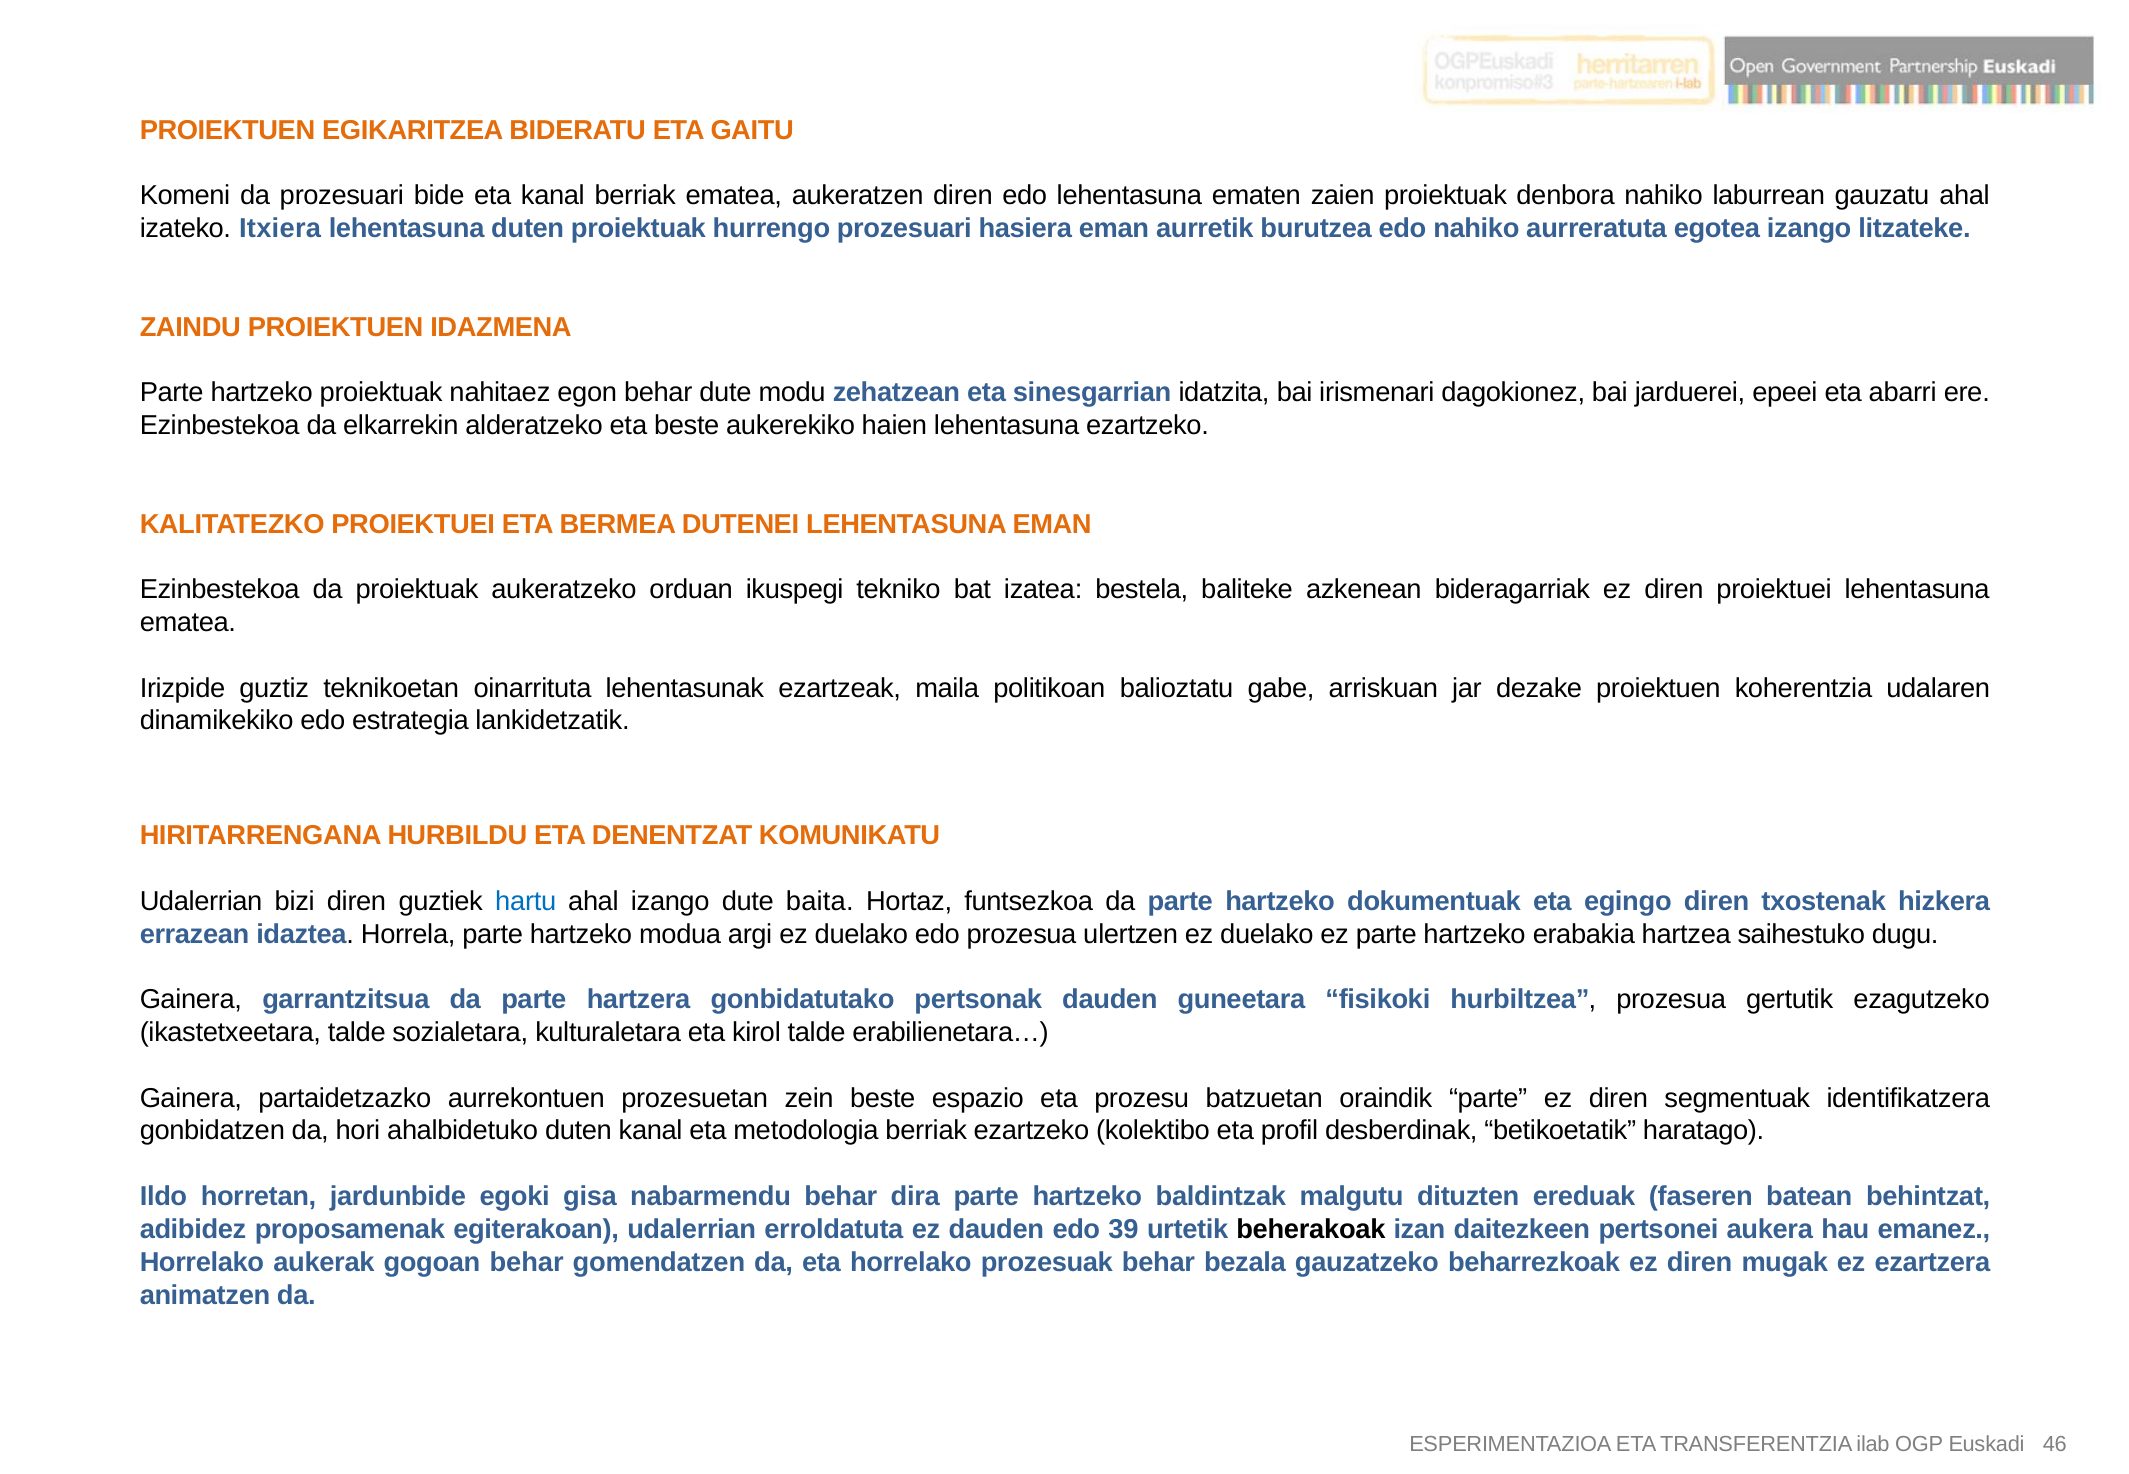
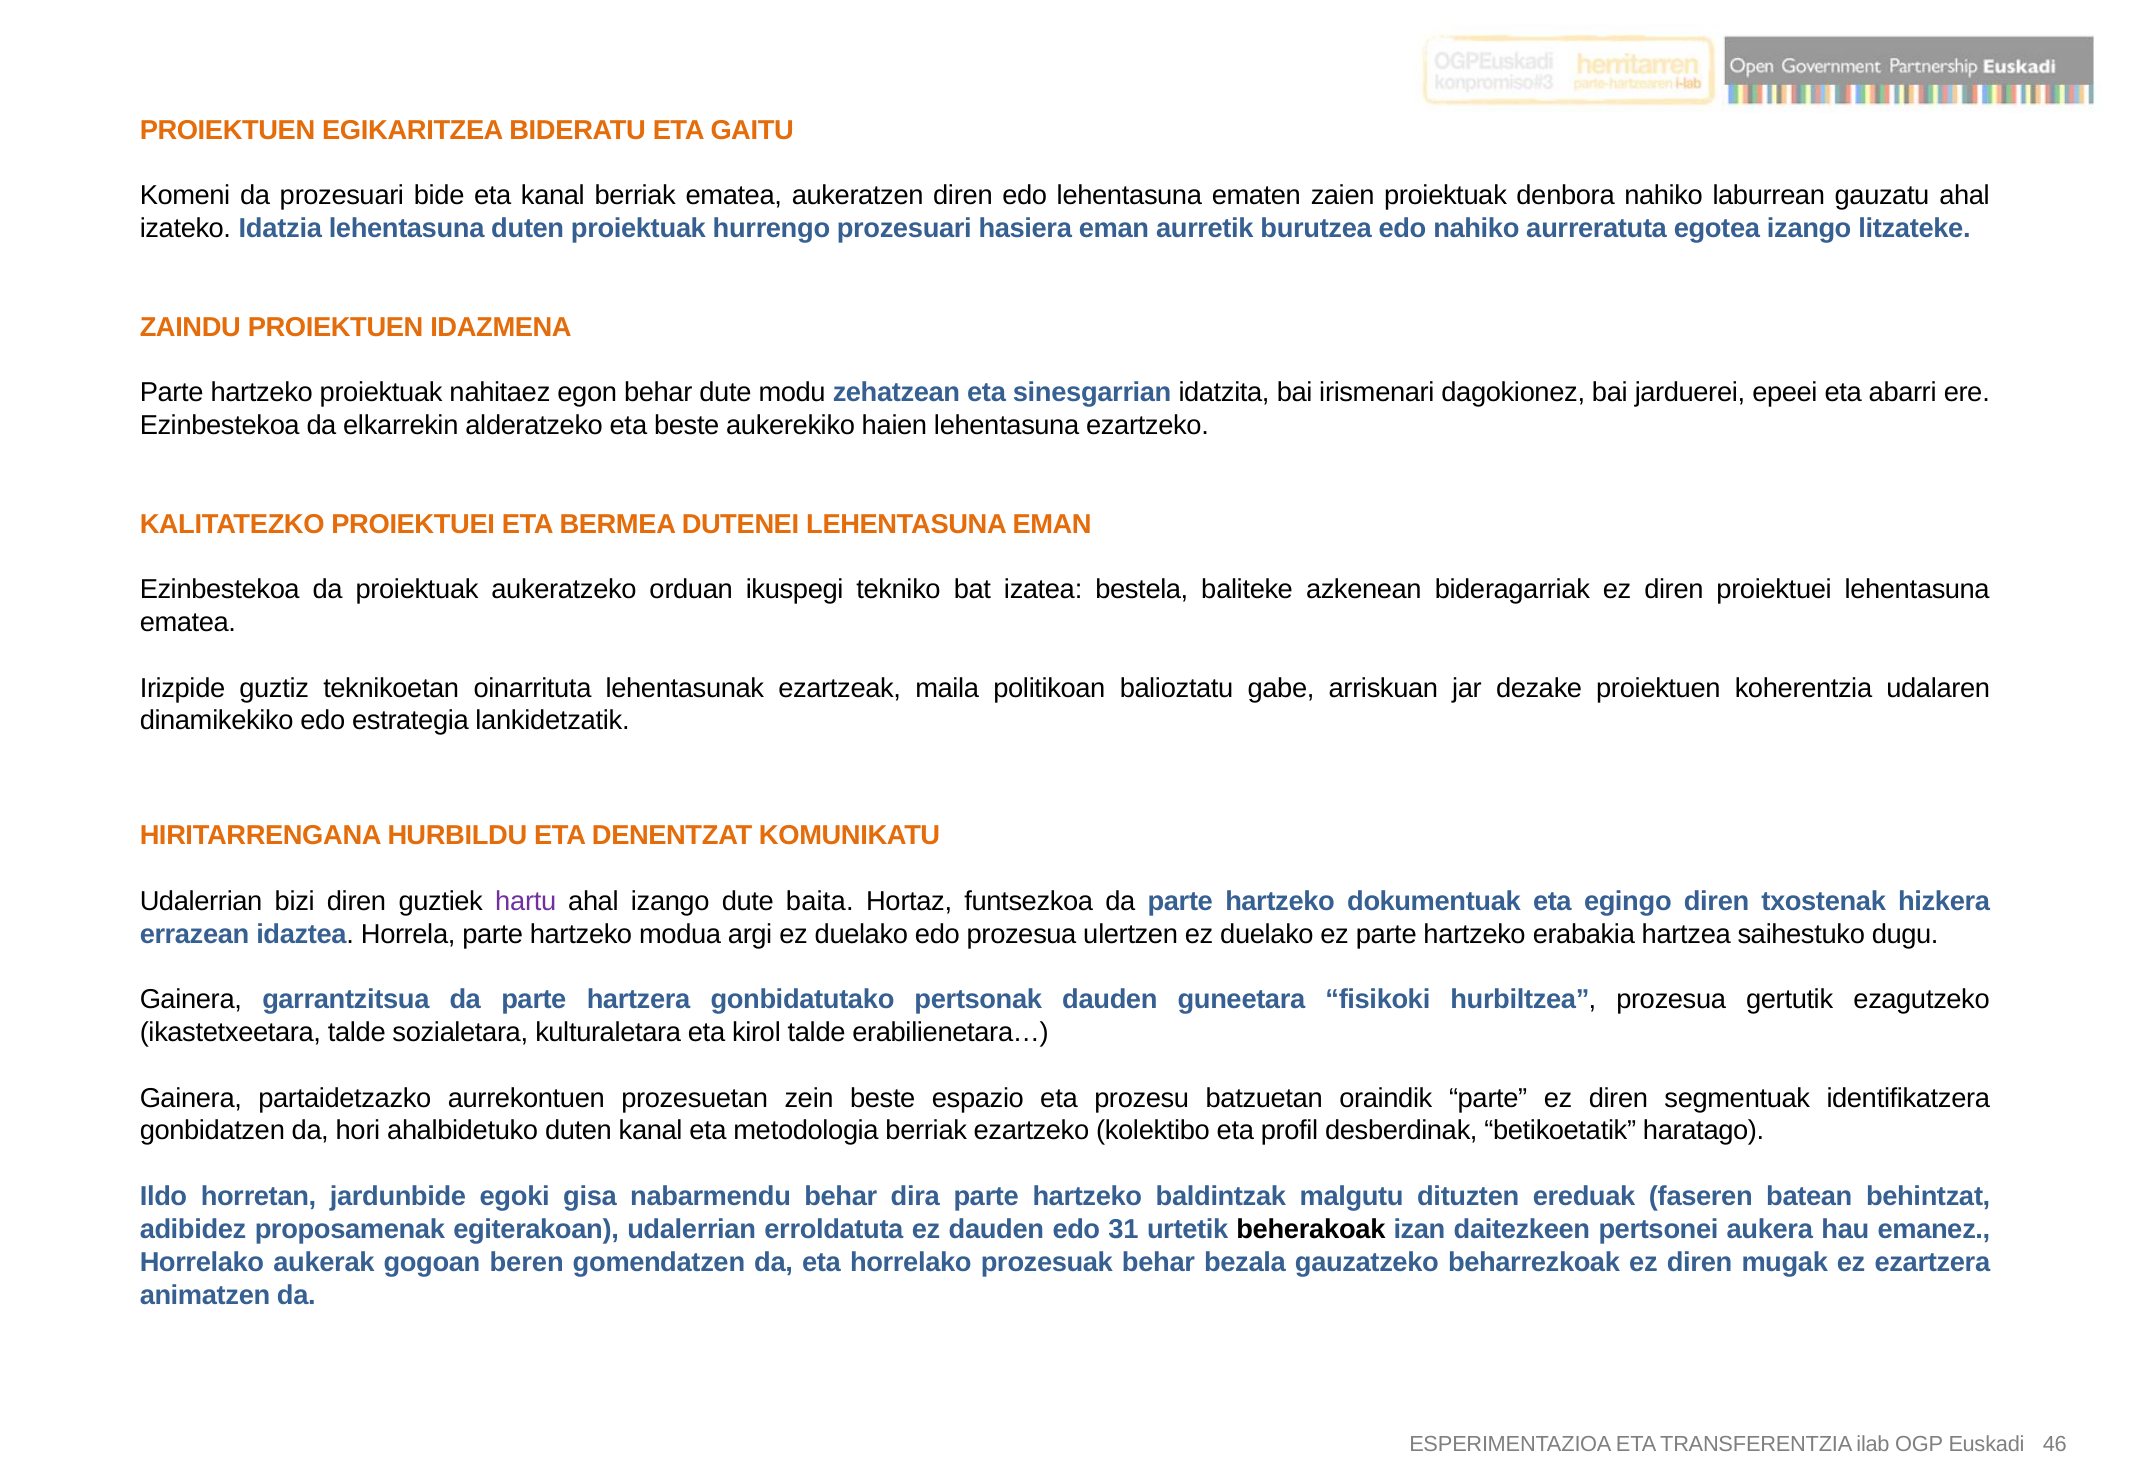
Itxiera: Itxiera -> Idatzia (280, 229)
hartu colour: blue -> purple (526, 901)
39: 39 -> 31 (1124, 1229)
gogoan behar: behar -> beren (527, 1262)
